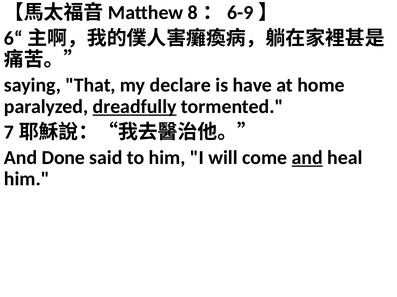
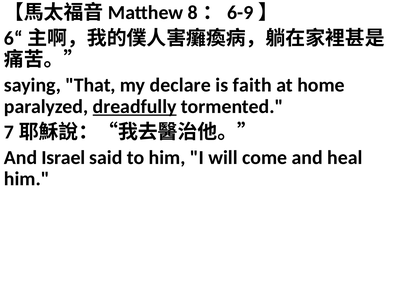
have: have -> faith (252, 85)
Done: Done -> Israel (63, 158)
and underline: present -> none (307, 158)
